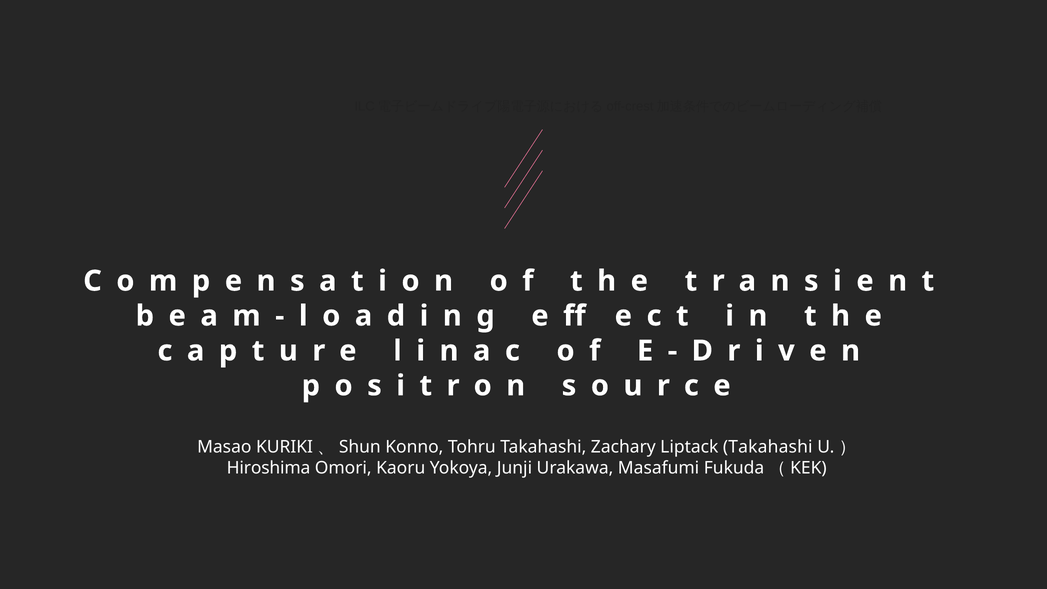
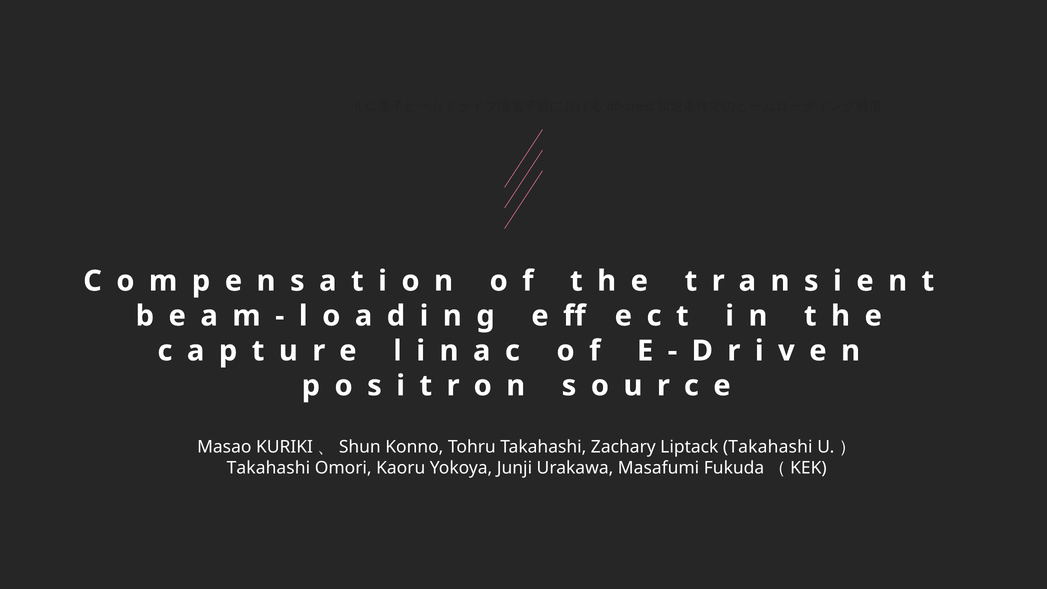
Hiroshima: Hiroshima -> Takahashi (268, 468)
